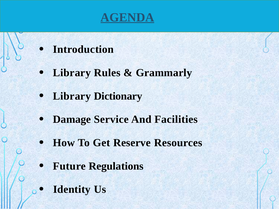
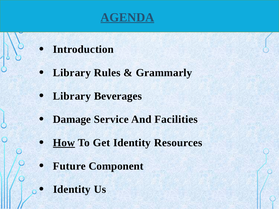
Dictionary: Dictionary -> Beverages (118, 96)
How underline: none -> present (64, 143)
Get Reserve: Reserve -> Identity (132, 143)
Regulations: Regulations -> Component (116, 166)
